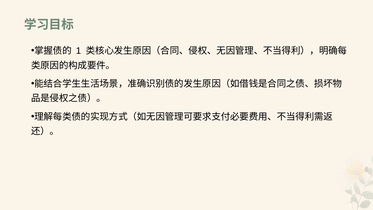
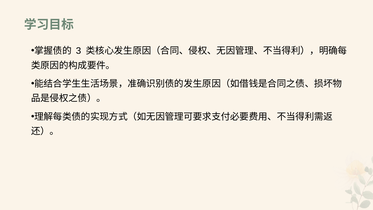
1: 1 -> 3 (79, 51)
